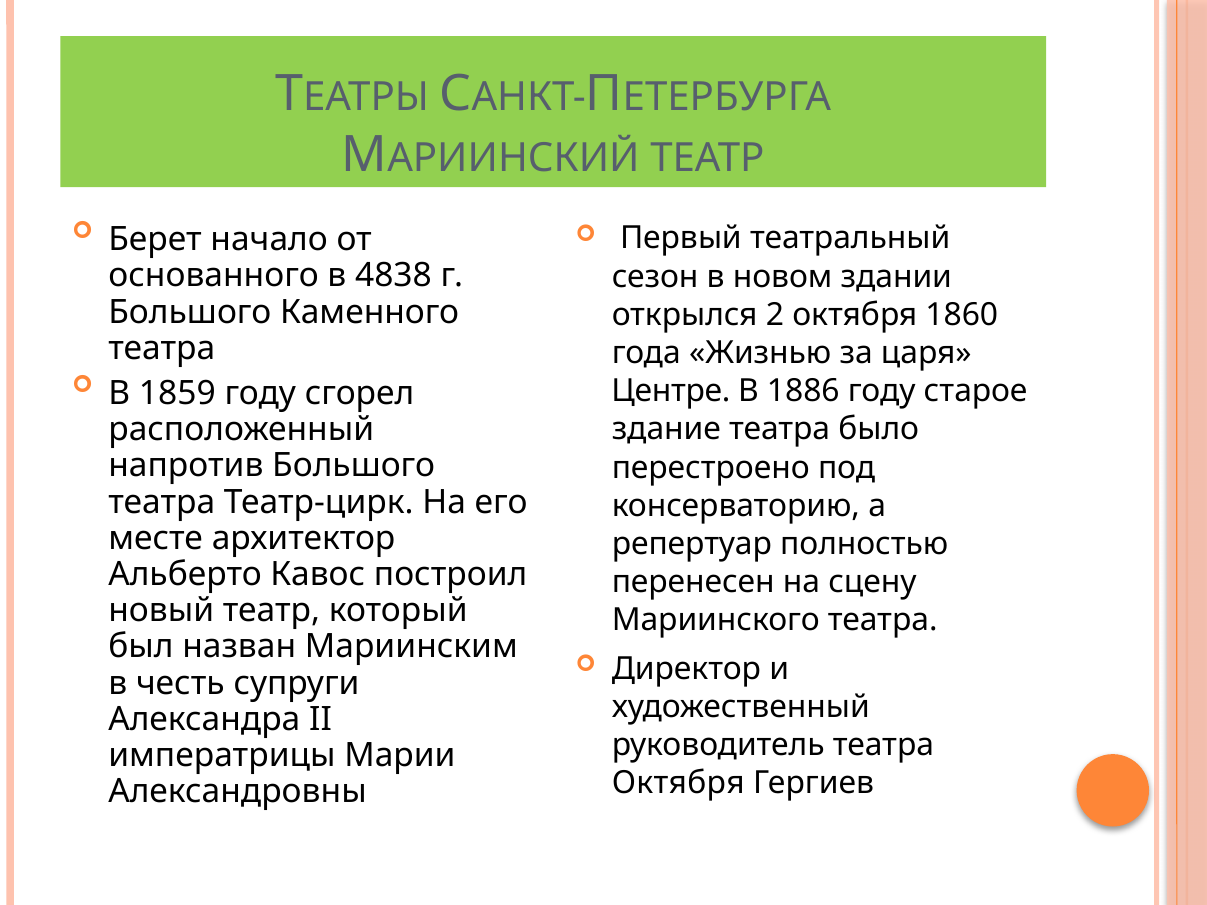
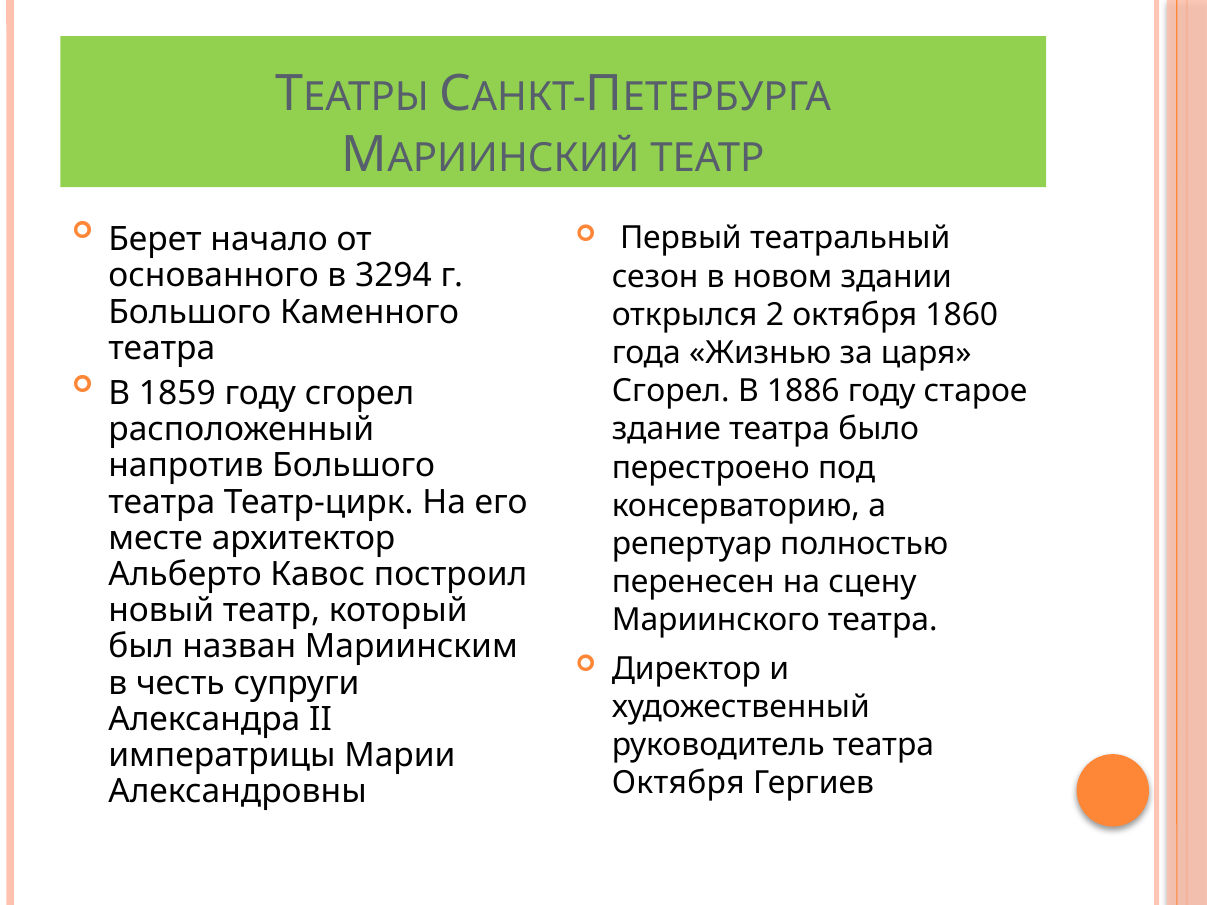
4838: 4838 -> 3294 (393, 276)
Центре: Центре -> Сгорел (671, 391)
